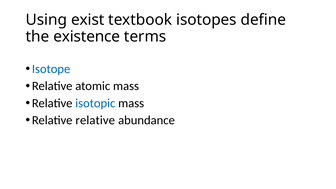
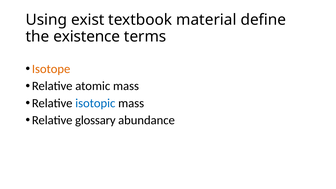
isotopes: isotopes -> material (206, 20)
Isotope colour: blue -> orange (51, 69)
Relative relative: relative -> glossary (95, 120)
